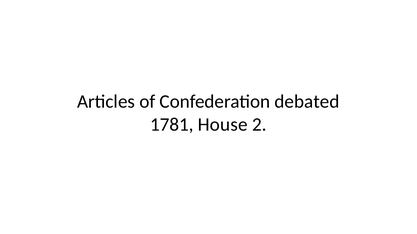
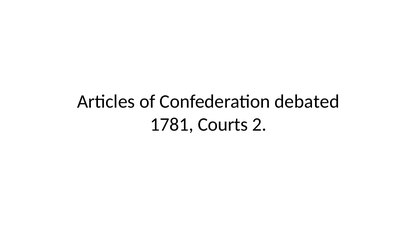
House: House -> Courts (223, 125)
